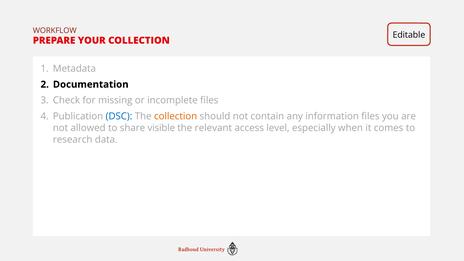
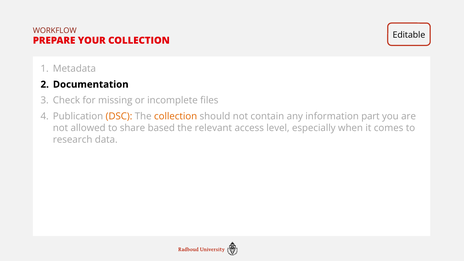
DSC colour: blue -> orange (119, 116)
information files: files -> part (370, 116)
visible: visible -> based (161, 128)
